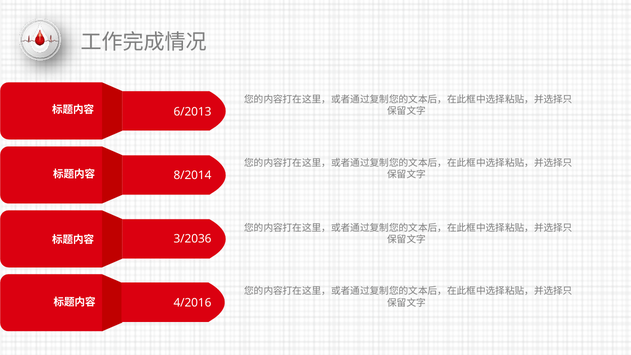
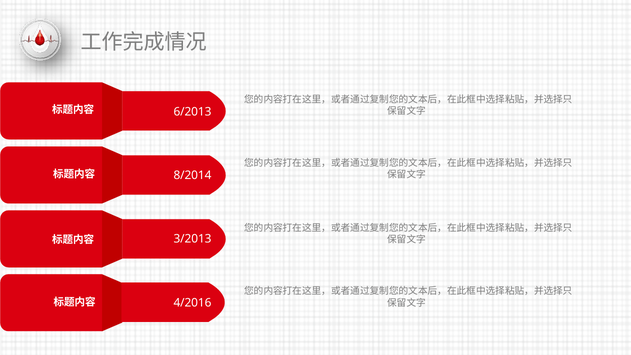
3/2036: 3/2036 -> 3/2013 (193, 239)
